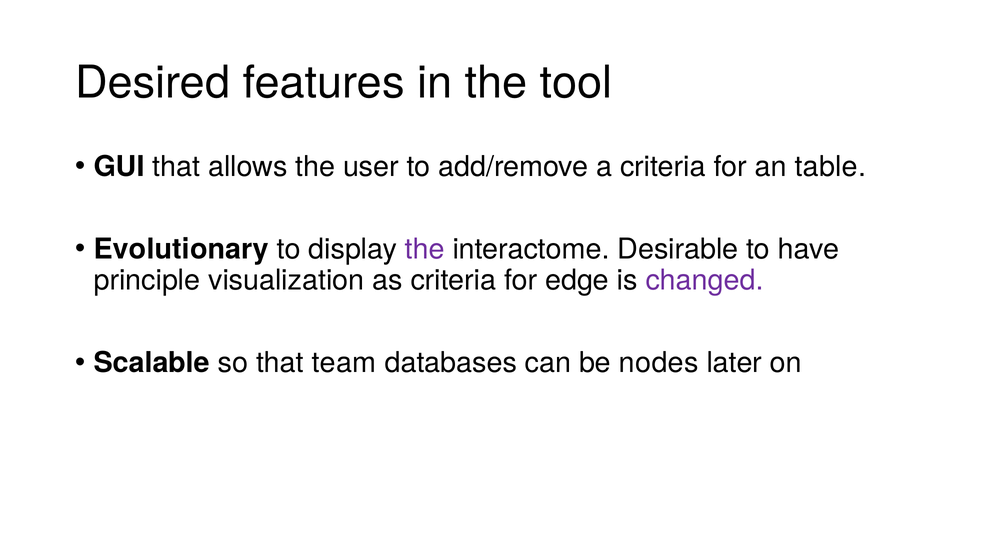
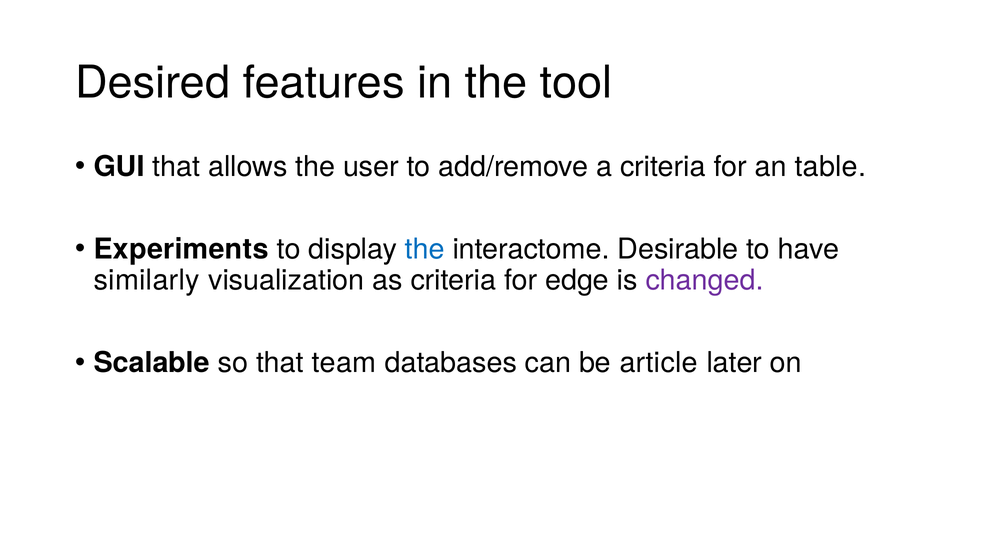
Evolutionary: Evolutionary -> Experiments (181, 249)
the colour: purple -> blue (425, 249)
principle: principle -> similarly (147, 280)
nodes: nodes -> article (659, 363)
